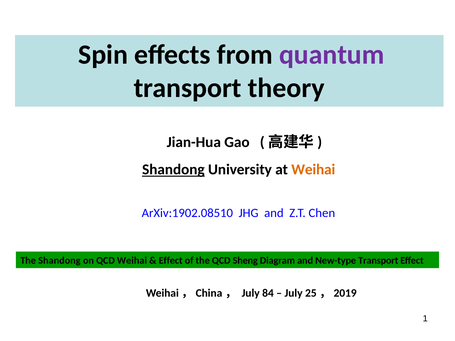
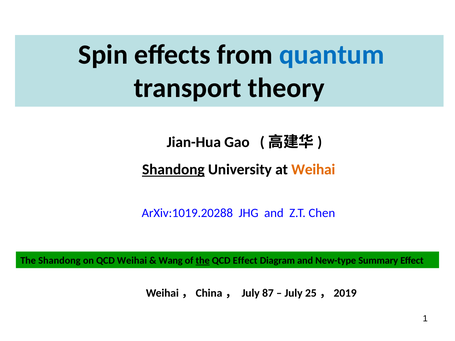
quantum colour: purple -> blue (332, 55)
ArXiv:1902.08510: ArXiv:1902.08510 -> ArXiv:1019.20288 (187, 213)
Effect: Effect -> Wang (171, 261)
the underline: none -> present (203, 261)
QCD Sheng: Sheng -> Effect (245, 261)
New-type Transport: Transport -> Summary (378, 261)
84: 84 -> 87 (268, 293)
